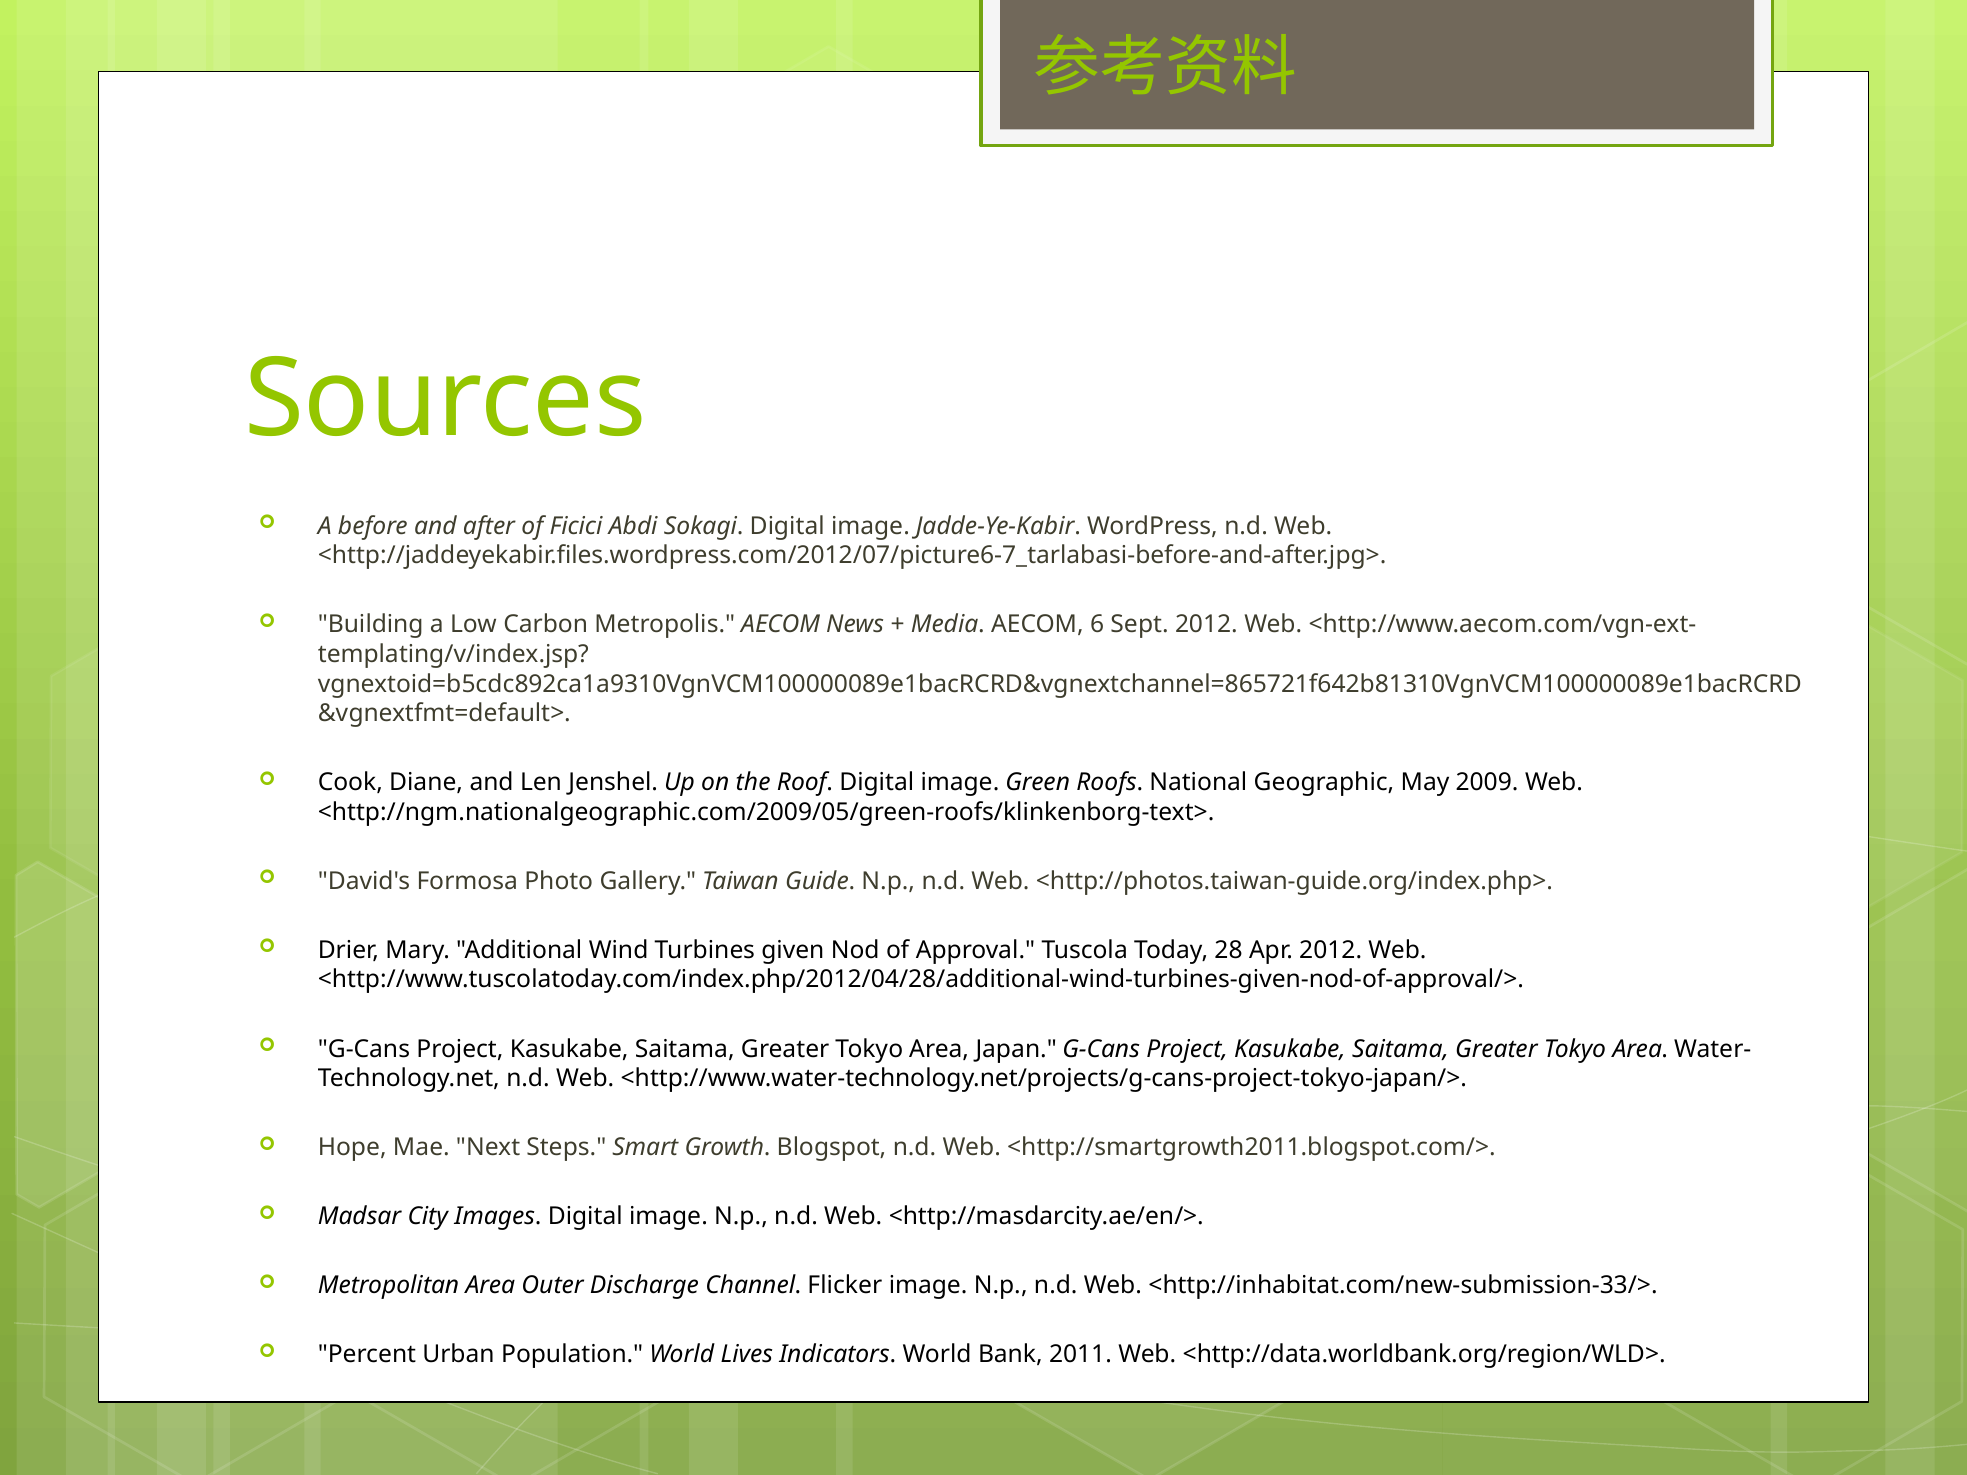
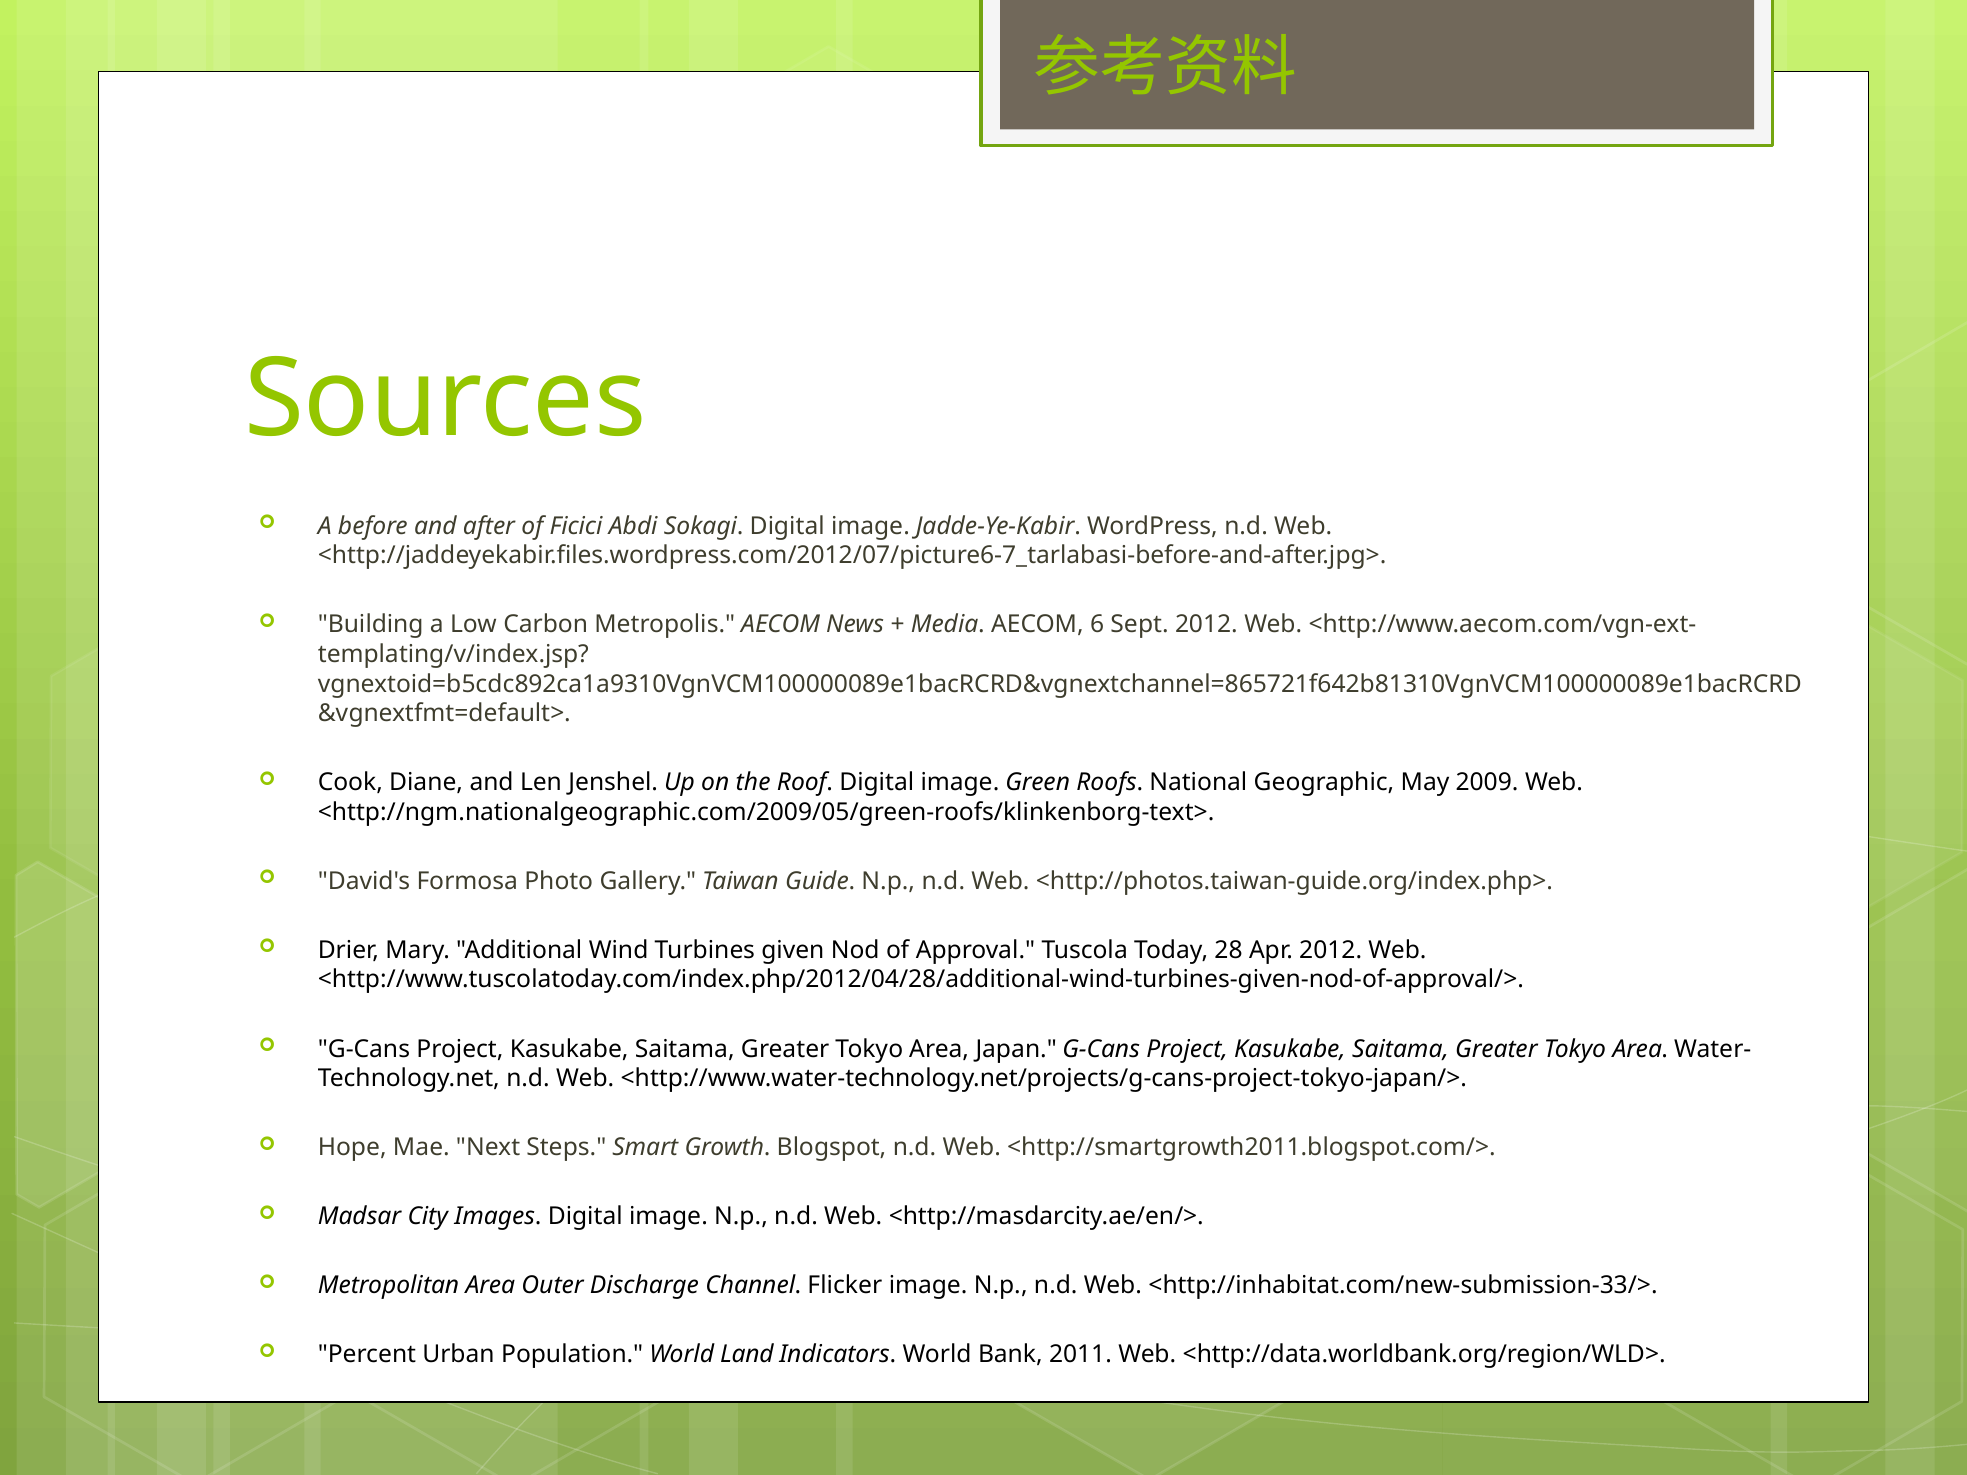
Lives: Lives -> Land (747, 1355)
